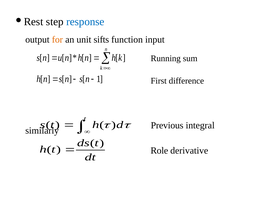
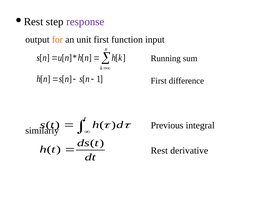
response colour: blue -> purple (85, 22)
unit sifts: sifts -> first (101, 39)
Role: Role -> Rest (159, 150)
